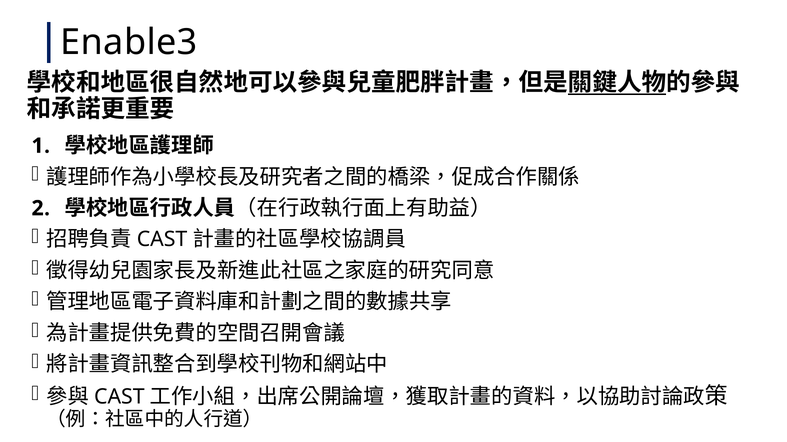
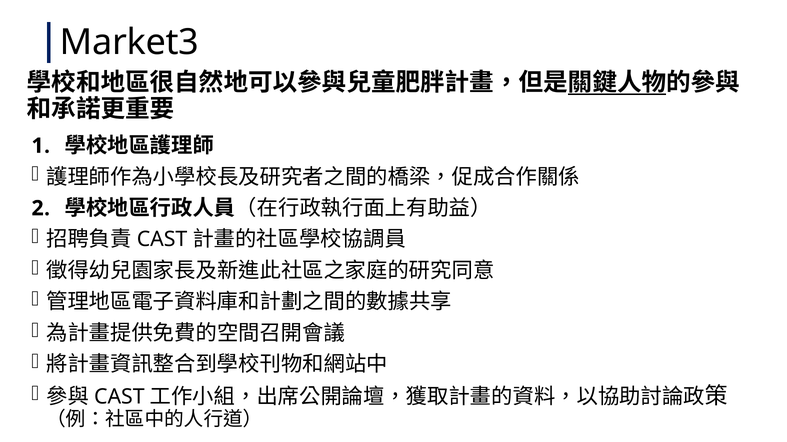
Enable3: Enable3 -> Market3 (129, 42)
